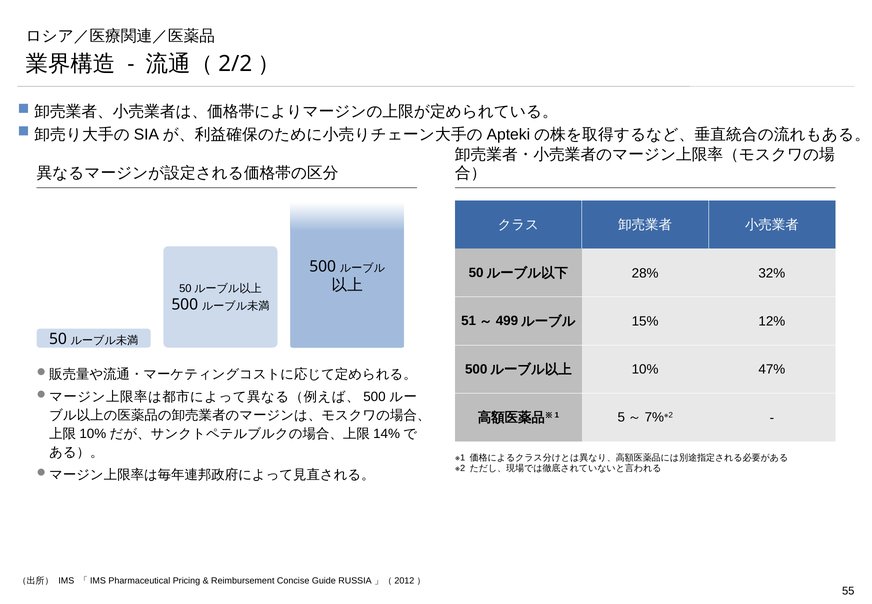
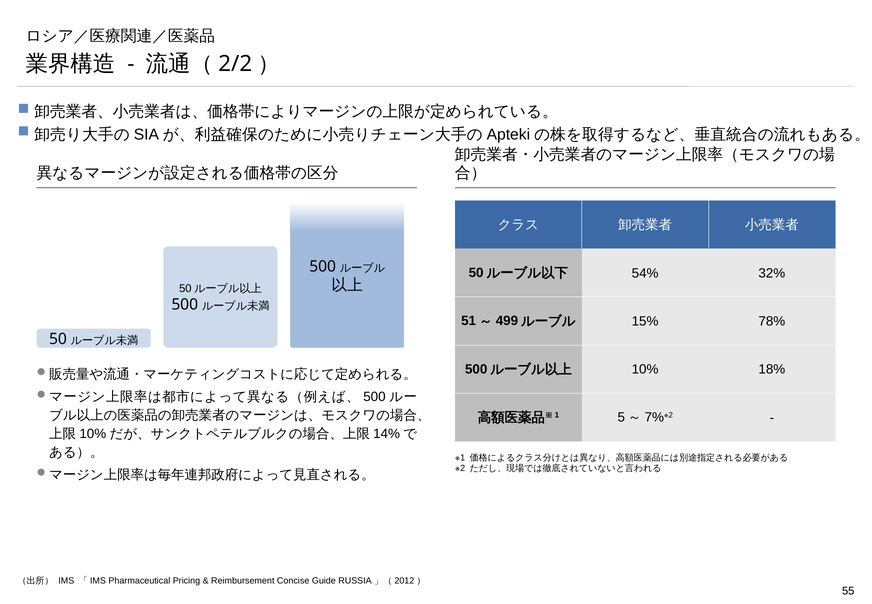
28%: 28% -> 54% (645, 273)
12%: 12% -> 78% (772, 321)
47%: 47% -> 18% (772, 369)
